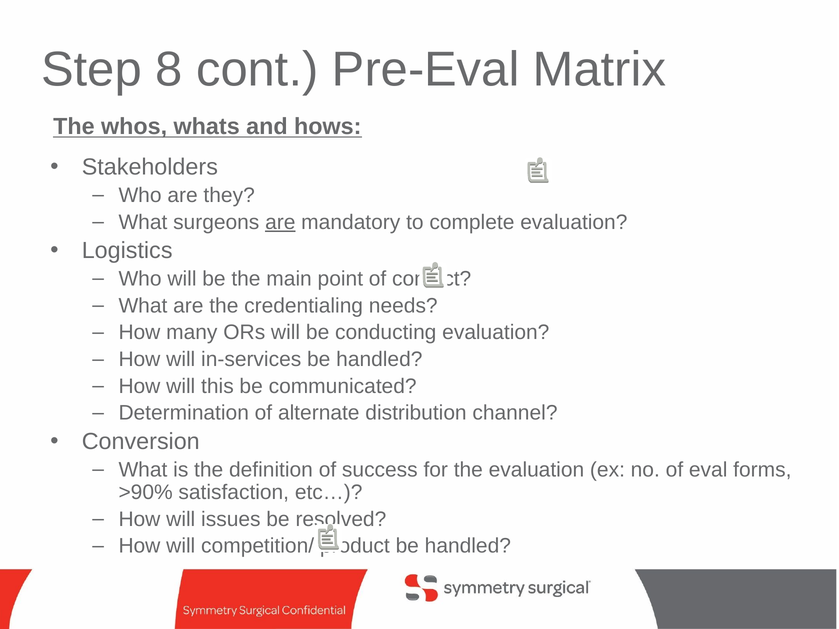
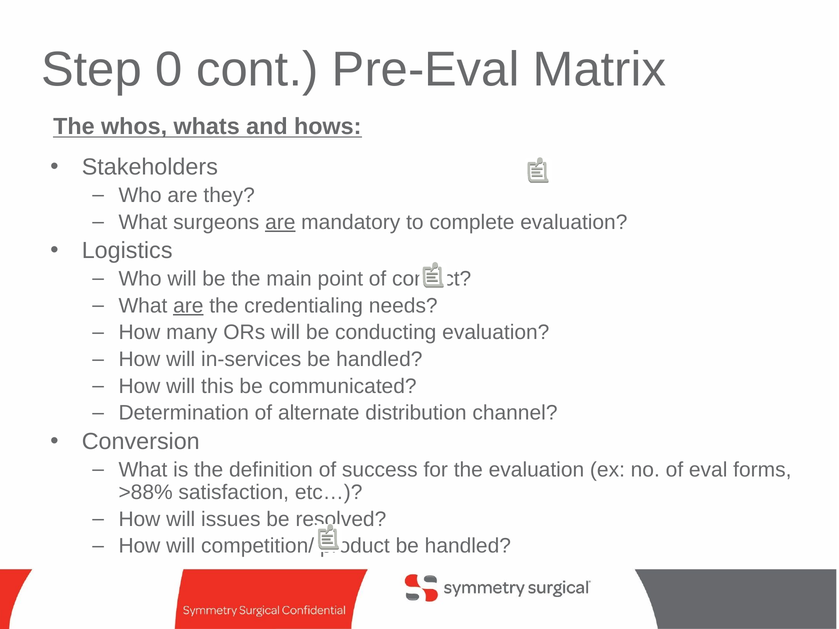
8: 8 -> 0 (169, 70)
are underline: none -> present (188, 306)
>90%: >90% -> >88% (146, 493)
